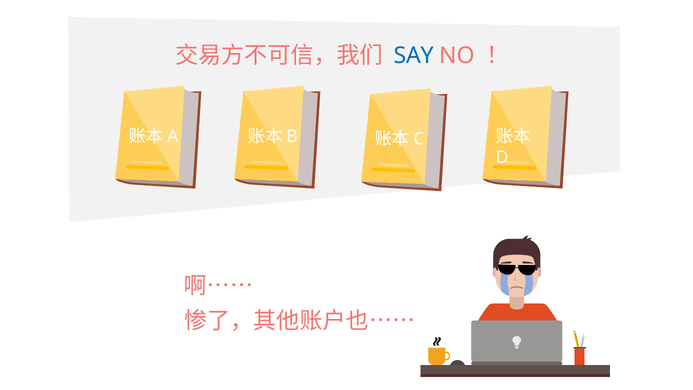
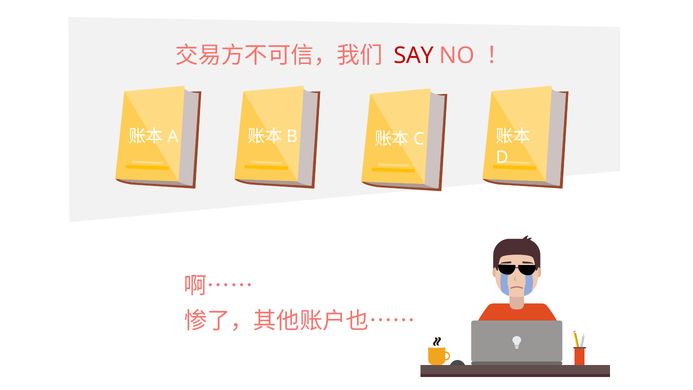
SAY colour: blue -> red (414, 55)
